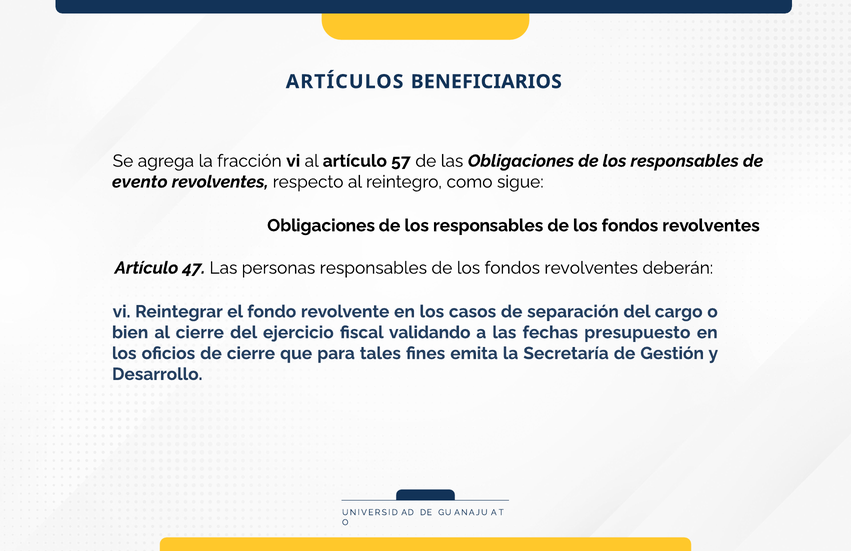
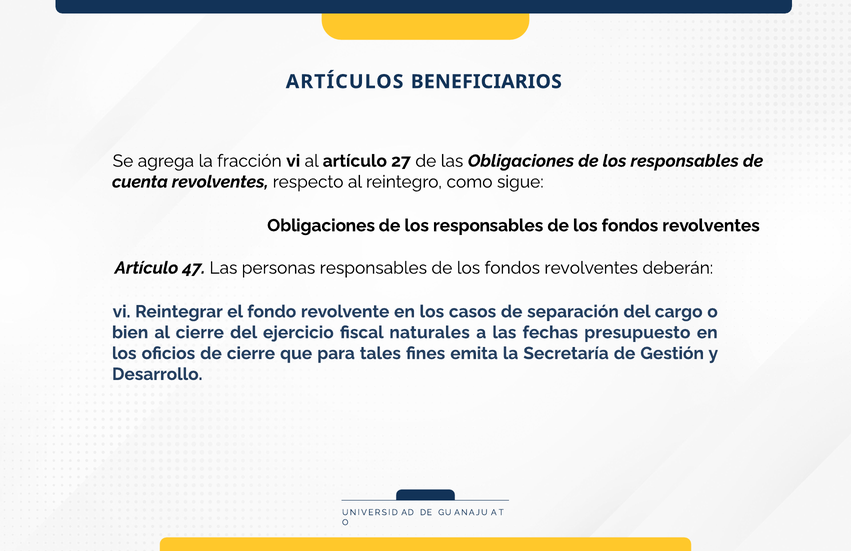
57: 57 -> 27 (401, 161)
evento: evento -> cuenta (140, 182)
validando: validando -> naturales (430, 332)
